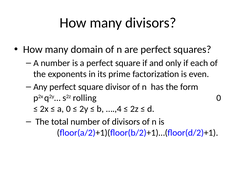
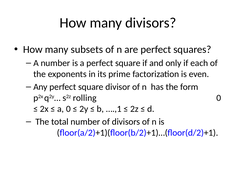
domain: domain -> subsets (87, 50)
….,4: ….,4 -> ….,1 (114, 109)
